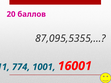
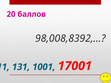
87,095,5355,…: 87,095,5355,… -> 98,008,8392,… (70, 38)
774: 774 -> 131 (21, 67)
16001: 16001 -> 17001 (75, 66)
